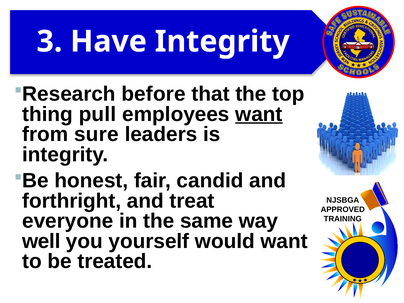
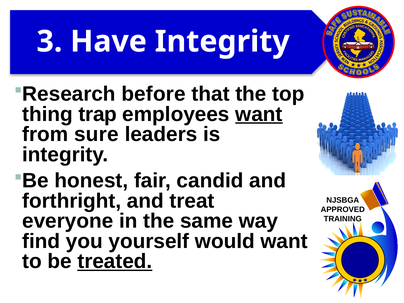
pull: pull -> trap (98, 114)
well: well -> find (41, 241)
treated underline: none -> present (115, 261)
